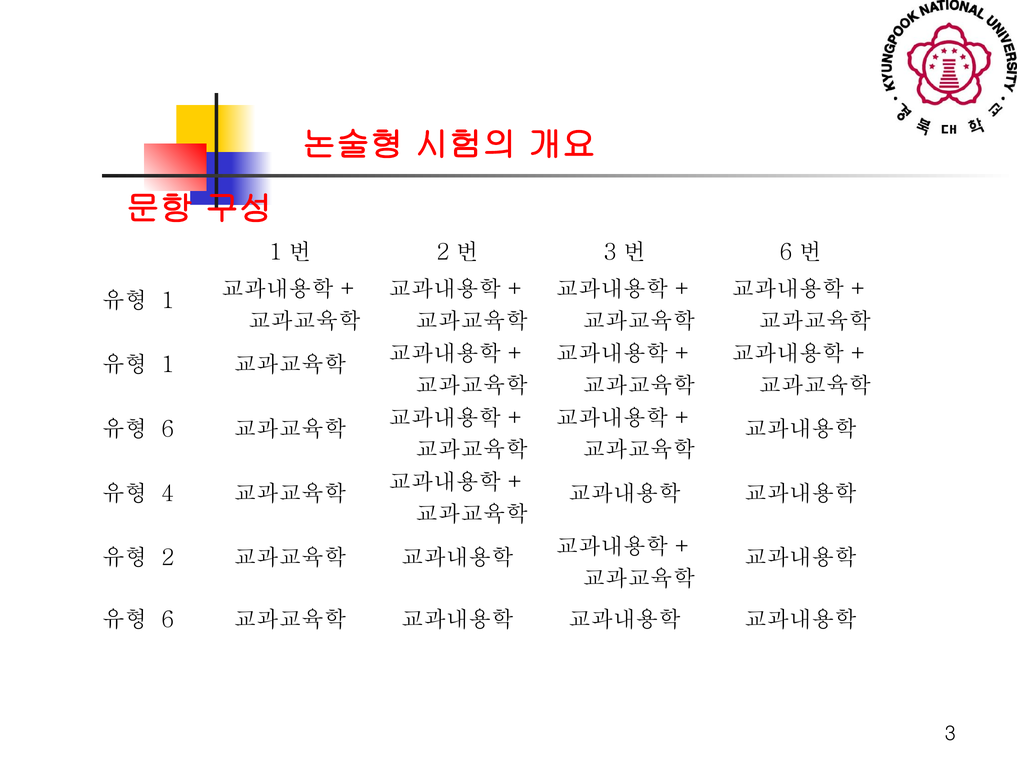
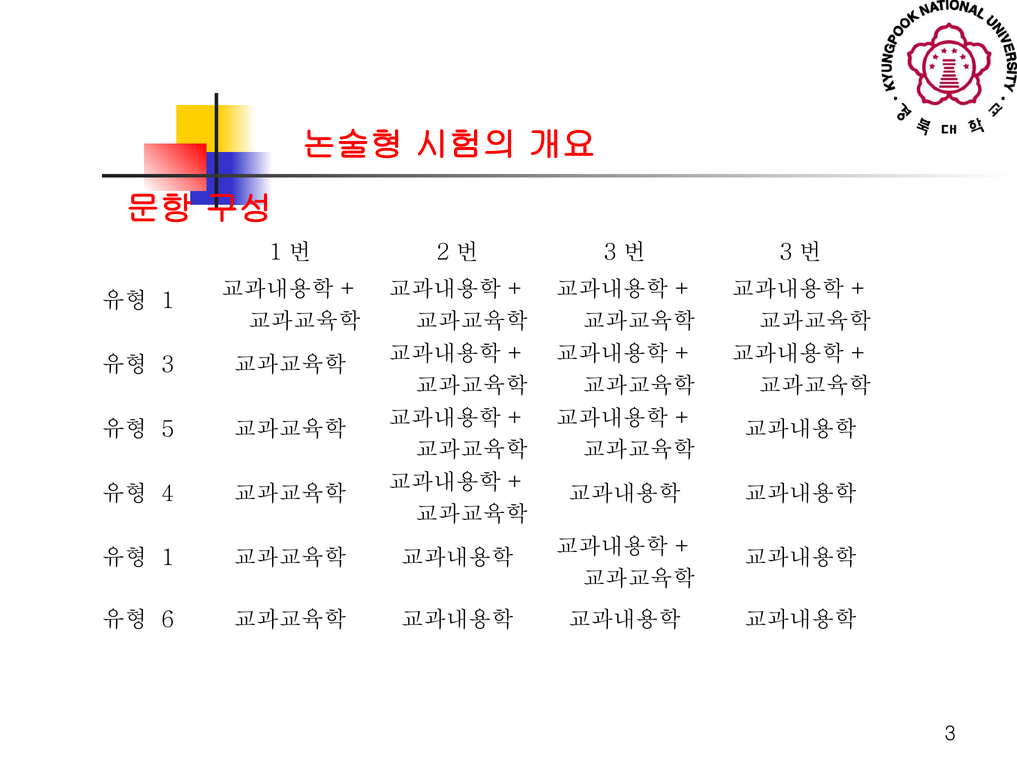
6: 6 -> 3 (786, 252)
1: 1 -> 3 (168, 365)
6: 6 -> 5 (168, 430)
2: 2 -> 1 (168, 559)
